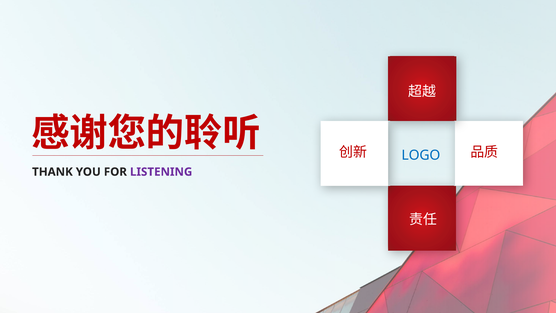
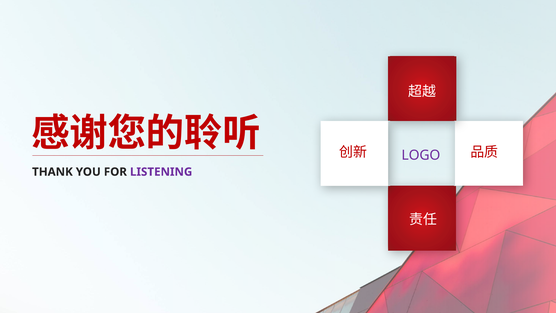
LOGO colour: blue -> purple (421, 155)
